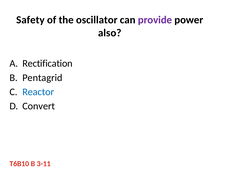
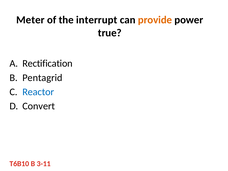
Safety: Safety -> Meter (30, 20)
oscillator: oscillator -> interrupt (97, 20)
provide colour: purple -> orange (155, 20)
also: also -> true (110, 33)
